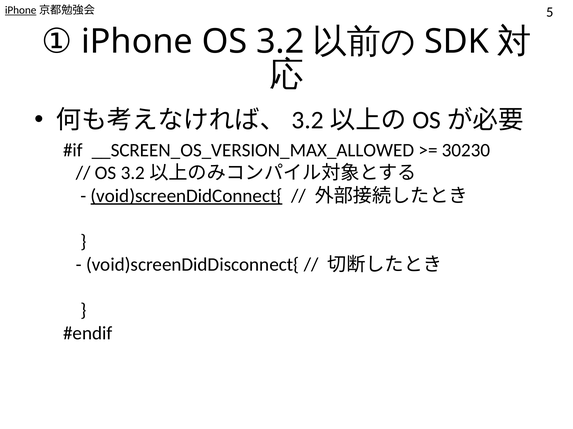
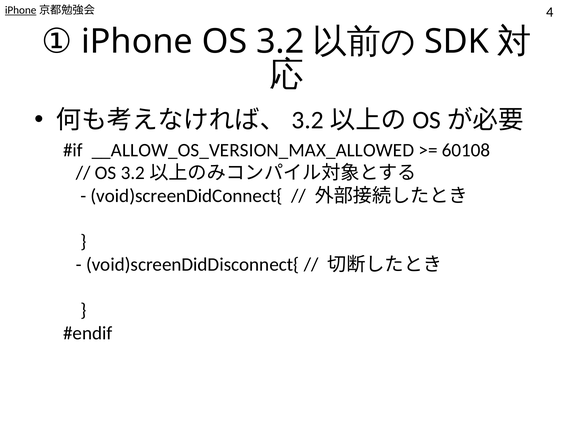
5: 5 -> 4 (550, 12)
__SCREEN_OS_VERSION_MAX_ALLOWED: __SCREEN_OS_VERSION_MAX_ALLOWED -> __ALLOW_OS_VERSION_MAX_ALLOWED (253, 150)
30230: 30230 -> 60108 (466, 150)
void)screenDidConnect{ underline: present -> none (186, 196)
